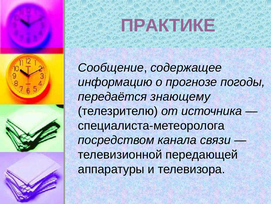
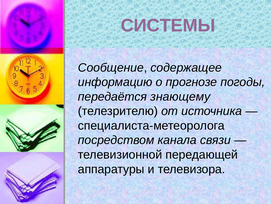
ПРАКТИКЕ: ПРАКТИКЕ -> СИСТЕМЫ (168, 25)
